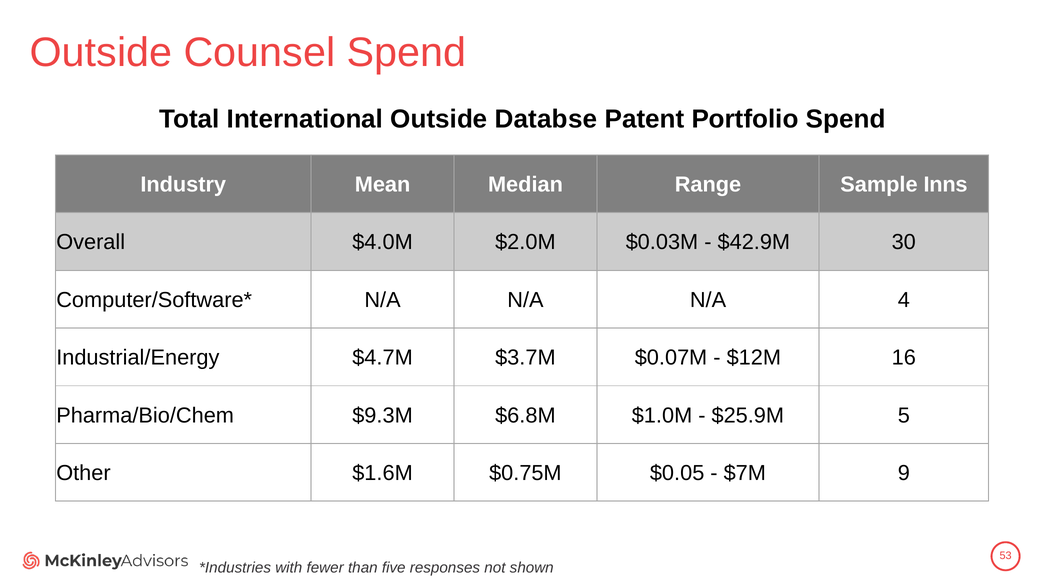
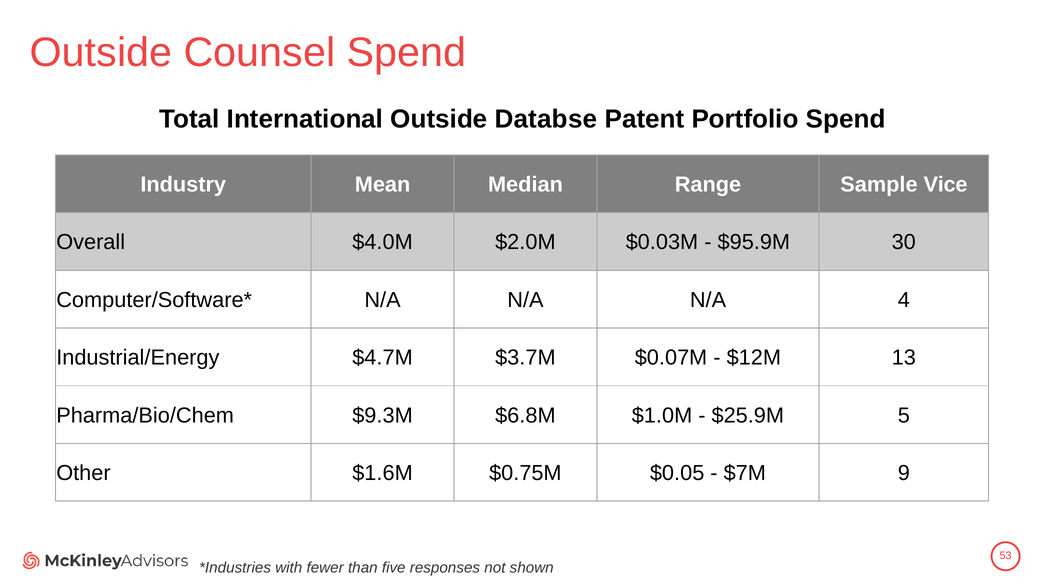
Inns: Inns -> Vice (946, 185)
$42.9M: $42.9M -> $95.9M (754, 243)
16: 16 -> 13 (904, 358)
